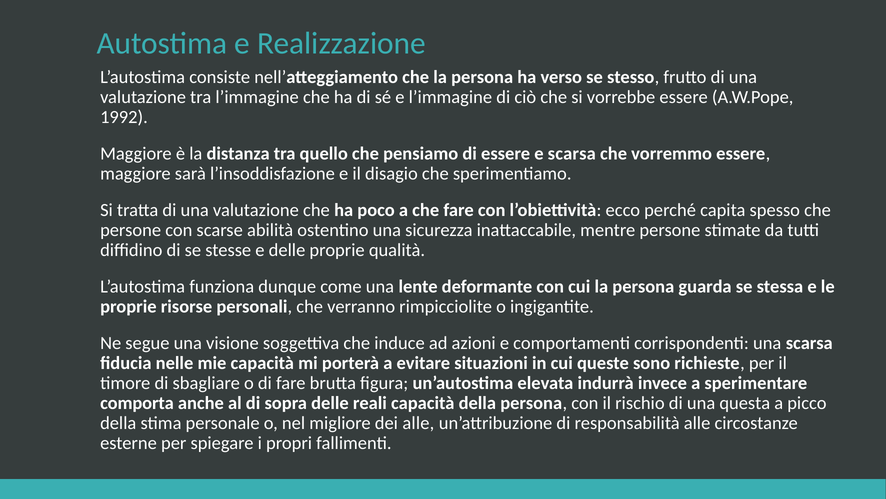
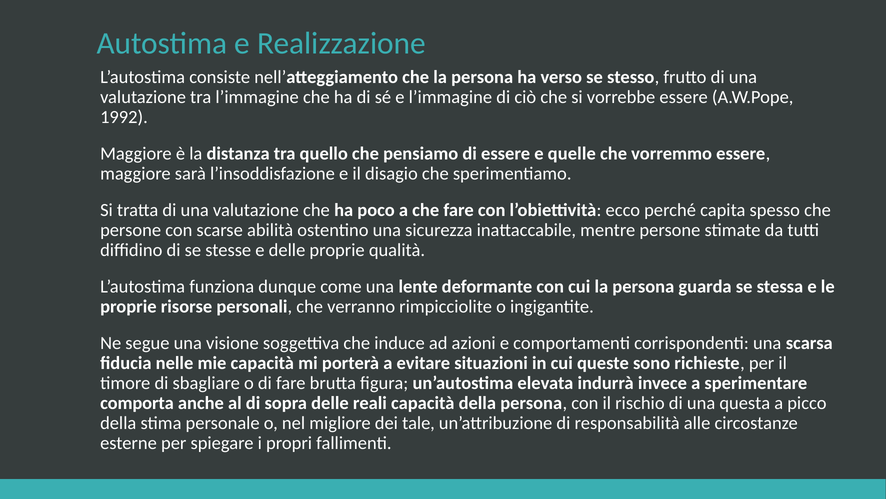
e scarsa: scarsa -> quelle (572, 153)
dei alle: alle -> tale (418, 423)
